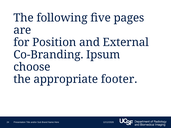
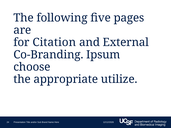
Position: Position -> Citation (54, 42)
footer: footer -> utilize (119, 79)
